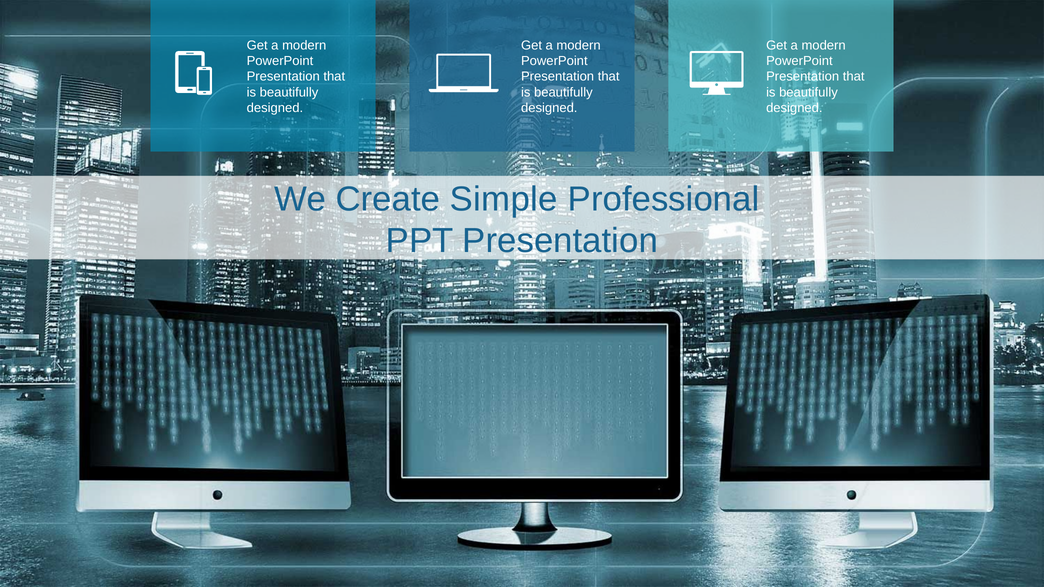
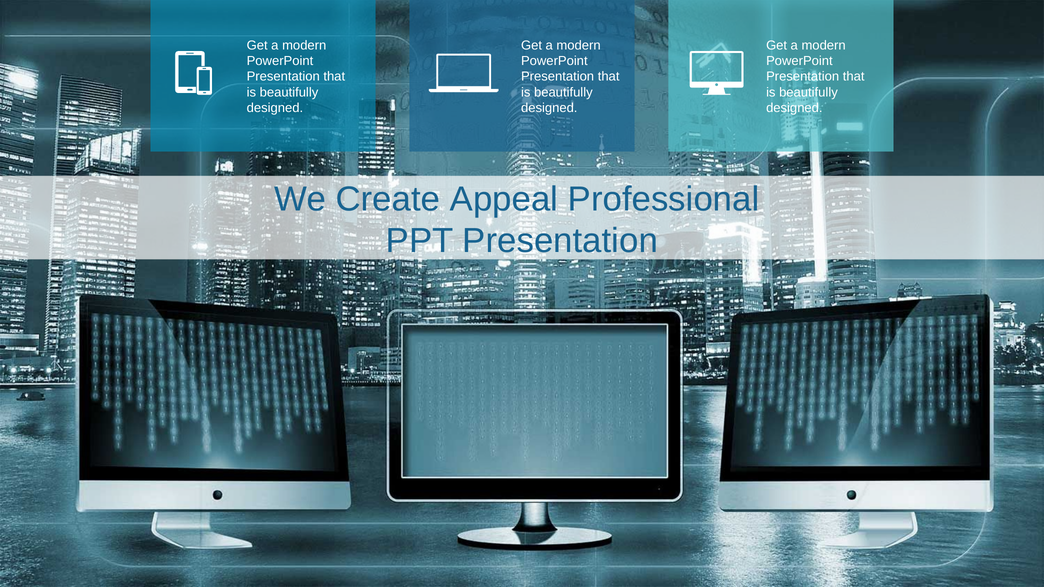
Simple: Simple -> Appeal (504, 199)
